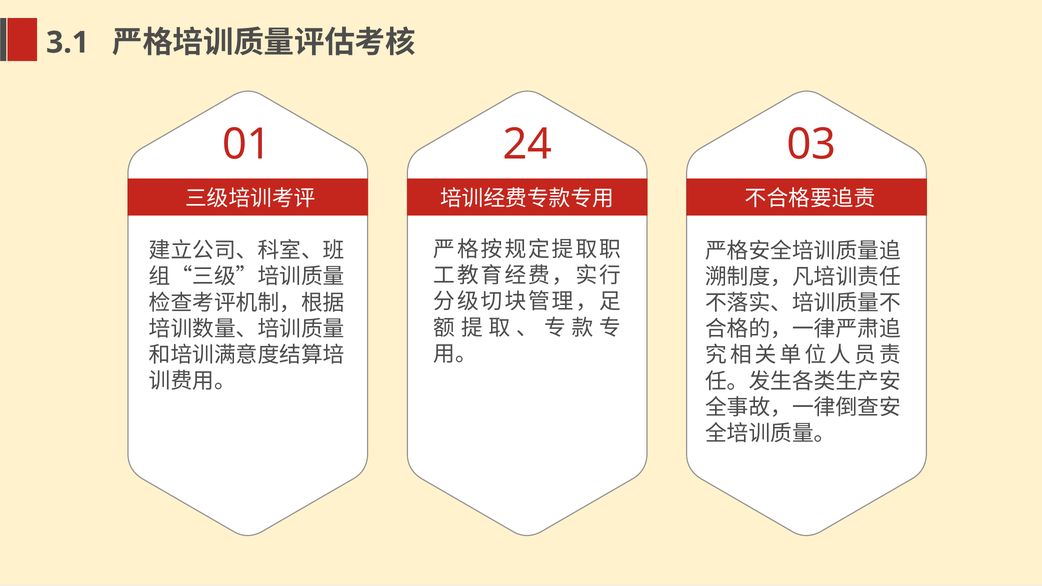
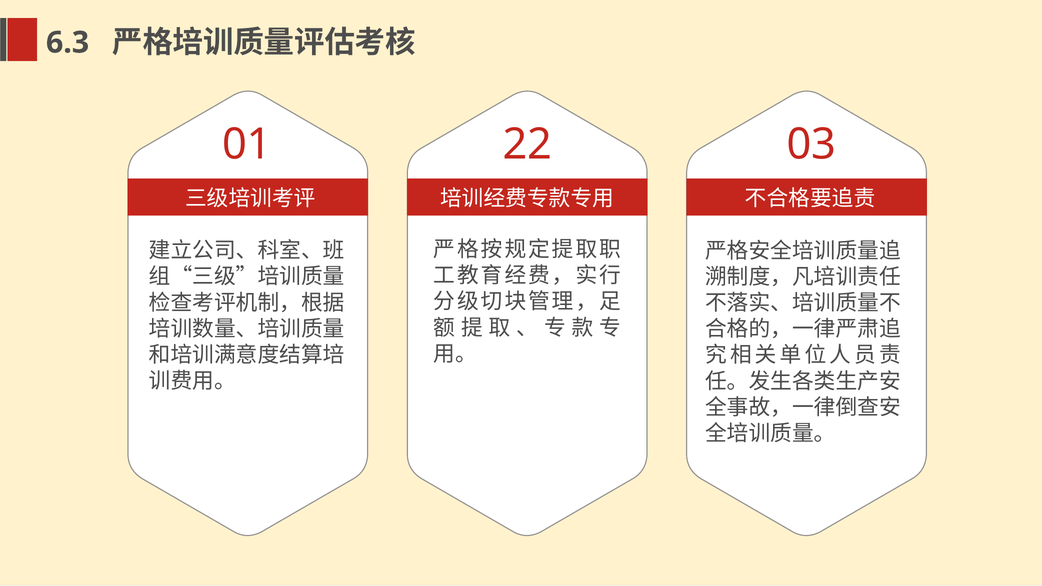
3.1: 3.1 -> 6.3 (68, 43)
24: 24 -> 22 (527, 145)
